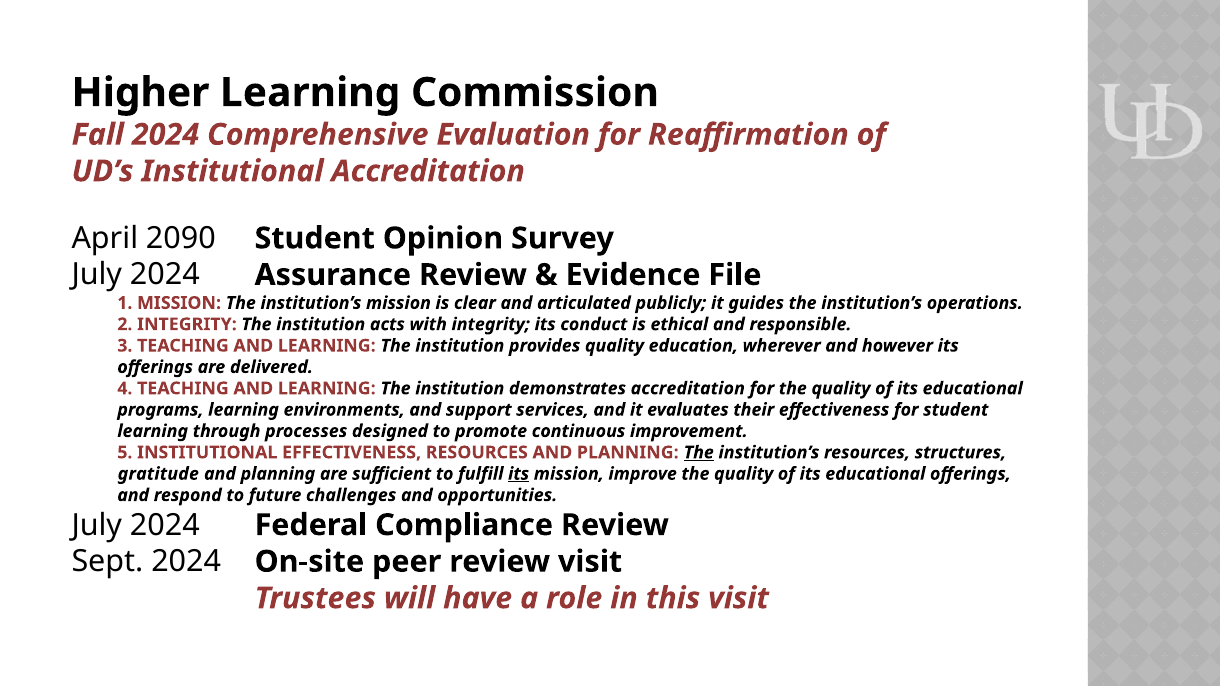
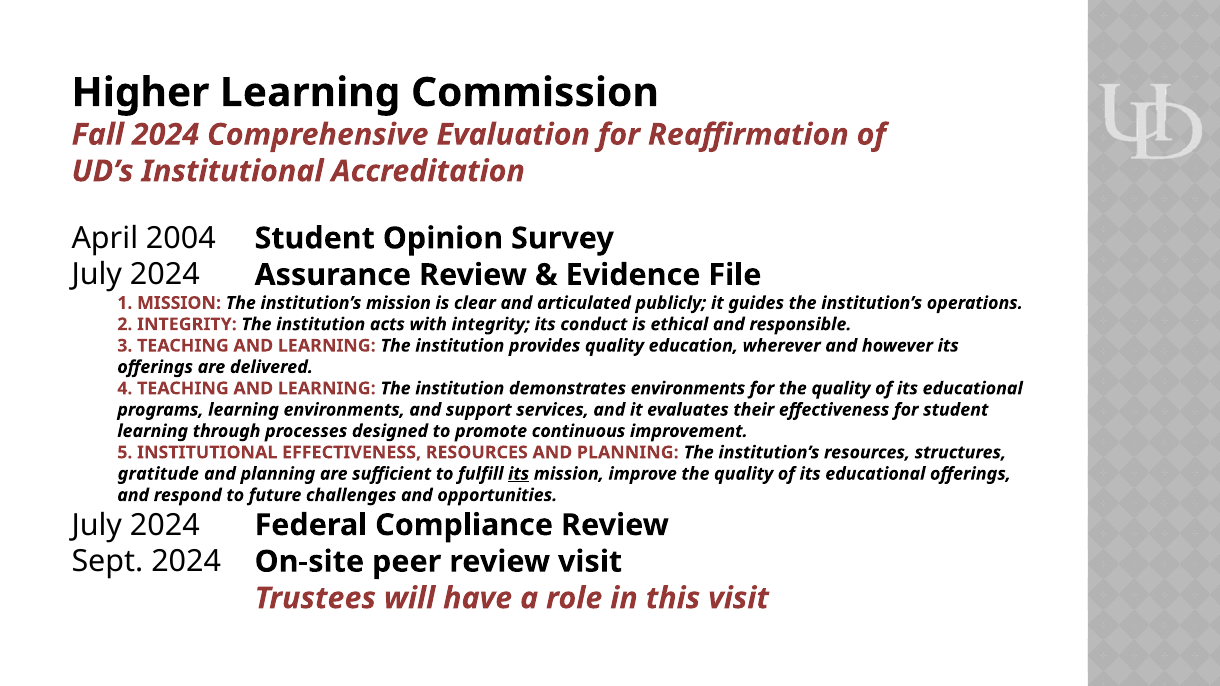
2090: 2090 -> 2004 (181, 238)
demonstrates accreditation: accreditation -> environments (688, 389)
The underline: present -> none (699, 453)
